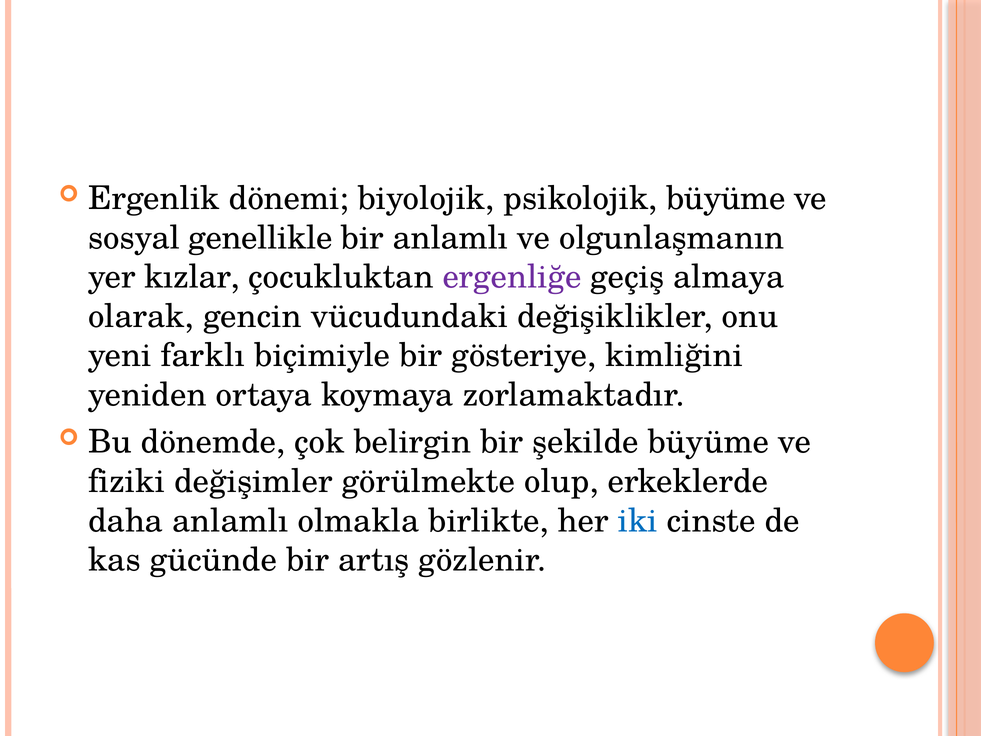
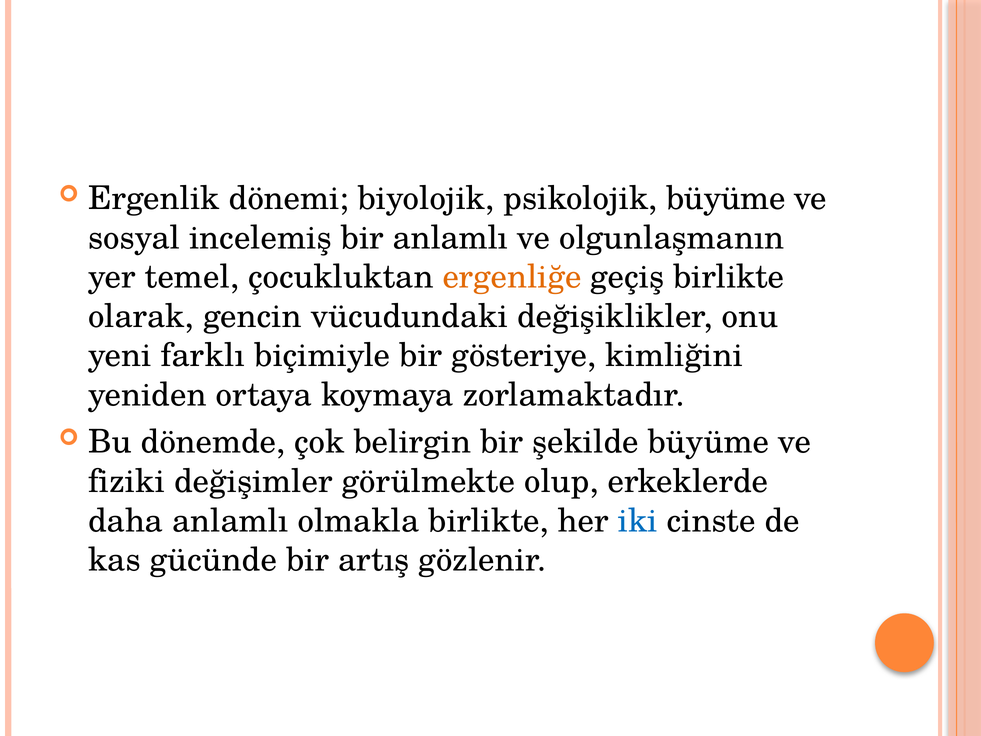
genellikle: genellikle -> incelemiş (260, 238)
kızlar: kızlar -> temel (192, 277)
ergenliğe colour: purple -> orange (512, 277)
geçiş almaya: almaya -> birlikte (729, 277)
